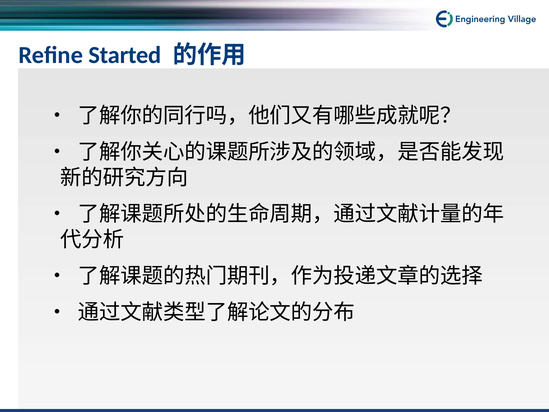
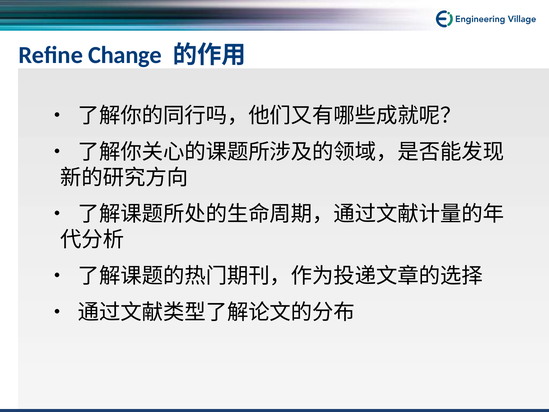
Started: Started -> Change (125, 55)
